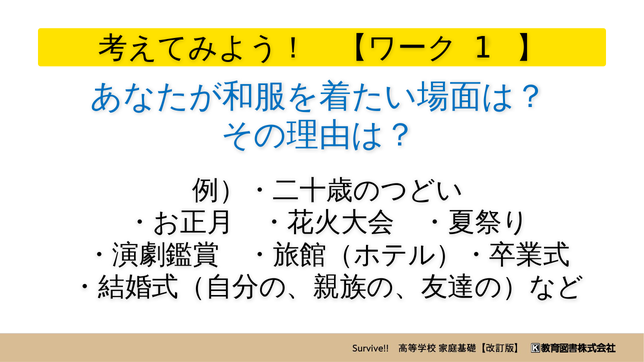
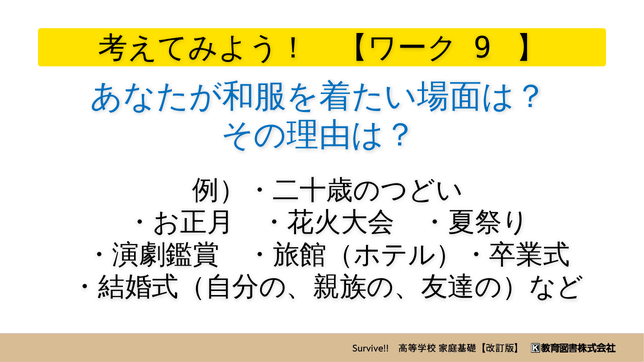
1: 1 -> 9 (482, 48)
